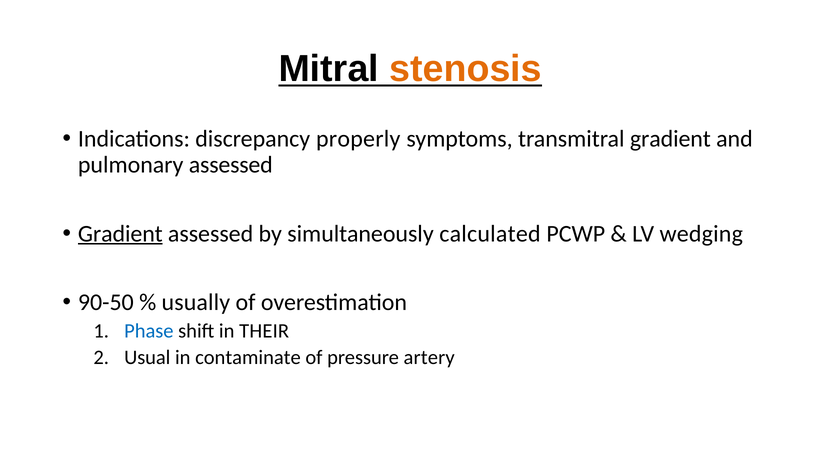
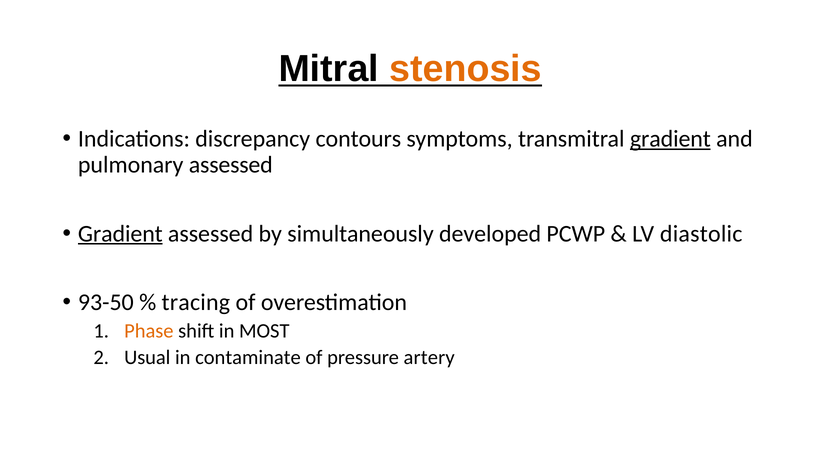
properly: properly -> contours (358, 139)
gradient underline: none -> present (670, 139)
calculated: calculated -> developed (490, 234)
wedging: wedging -> diastolic (701, 234)
90-50: 90-50 -> 93-50 (106, 302)
usually: usually -> tracing (196, 302)
Phase colour: blue -> orange (149, 331)
THEIR: THEIR -> MOST (264, 331)
